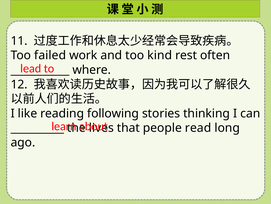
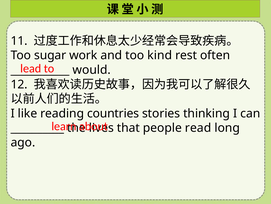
failed: failed -> sugar (50, 55)
where: where -> would (92, 70)
following: following -> countries (113, 113)
